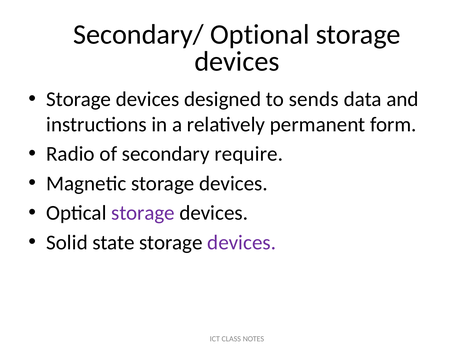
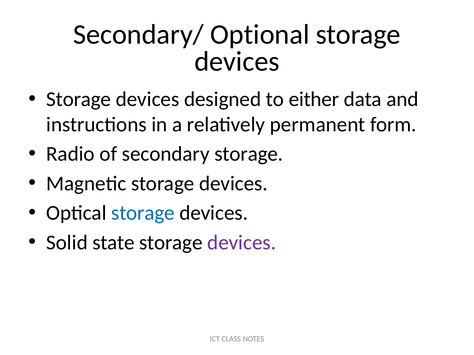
sends: sends -> either (314, 99)
secondary require: require -> storage (249, 154)
storage colour: purple -> blue (143, 213)
